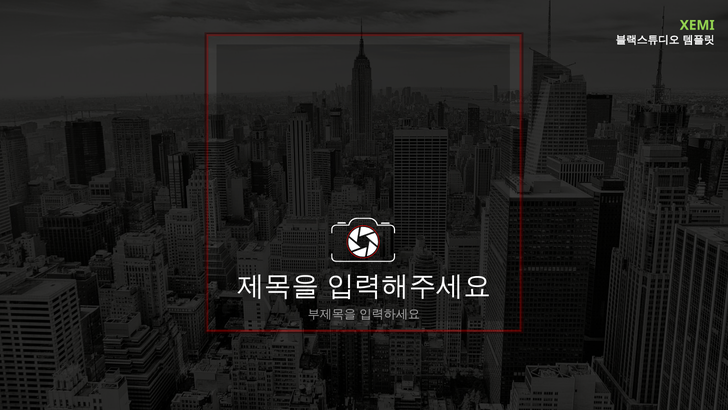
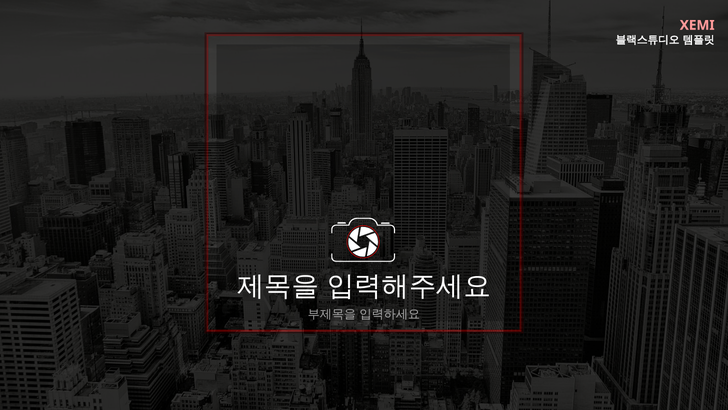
XEMI colour: light green -> pink (697, 25)
